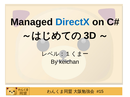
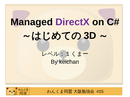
DirectX colour: blue -> purple (73, 22)
